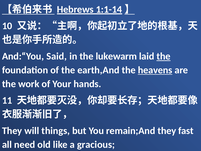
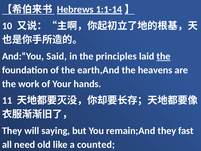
lukewarm: lukewarm -> principles (116, 56)
heavens underline: present -> none (155, 70)
things: things -> saying (56, 131)
gracious: gracious -> counted (96, 144)
